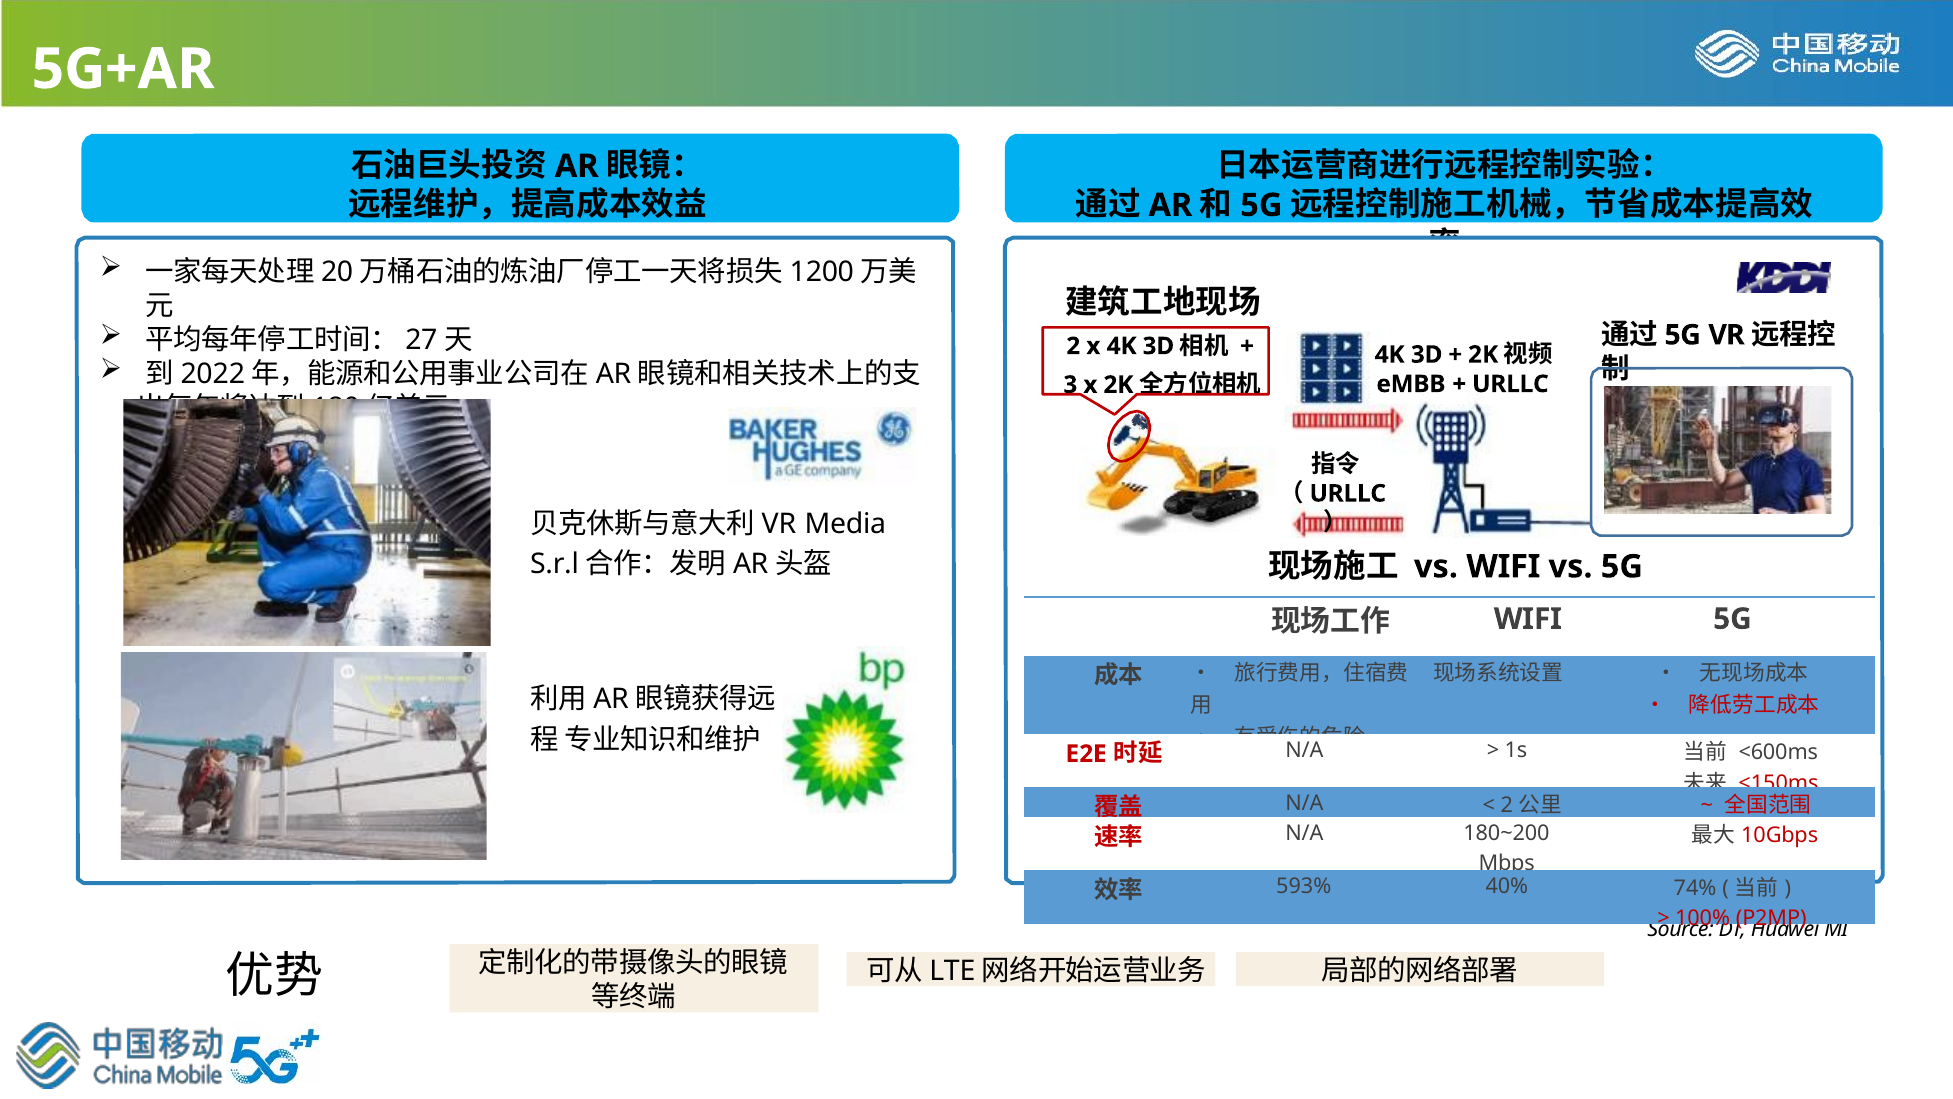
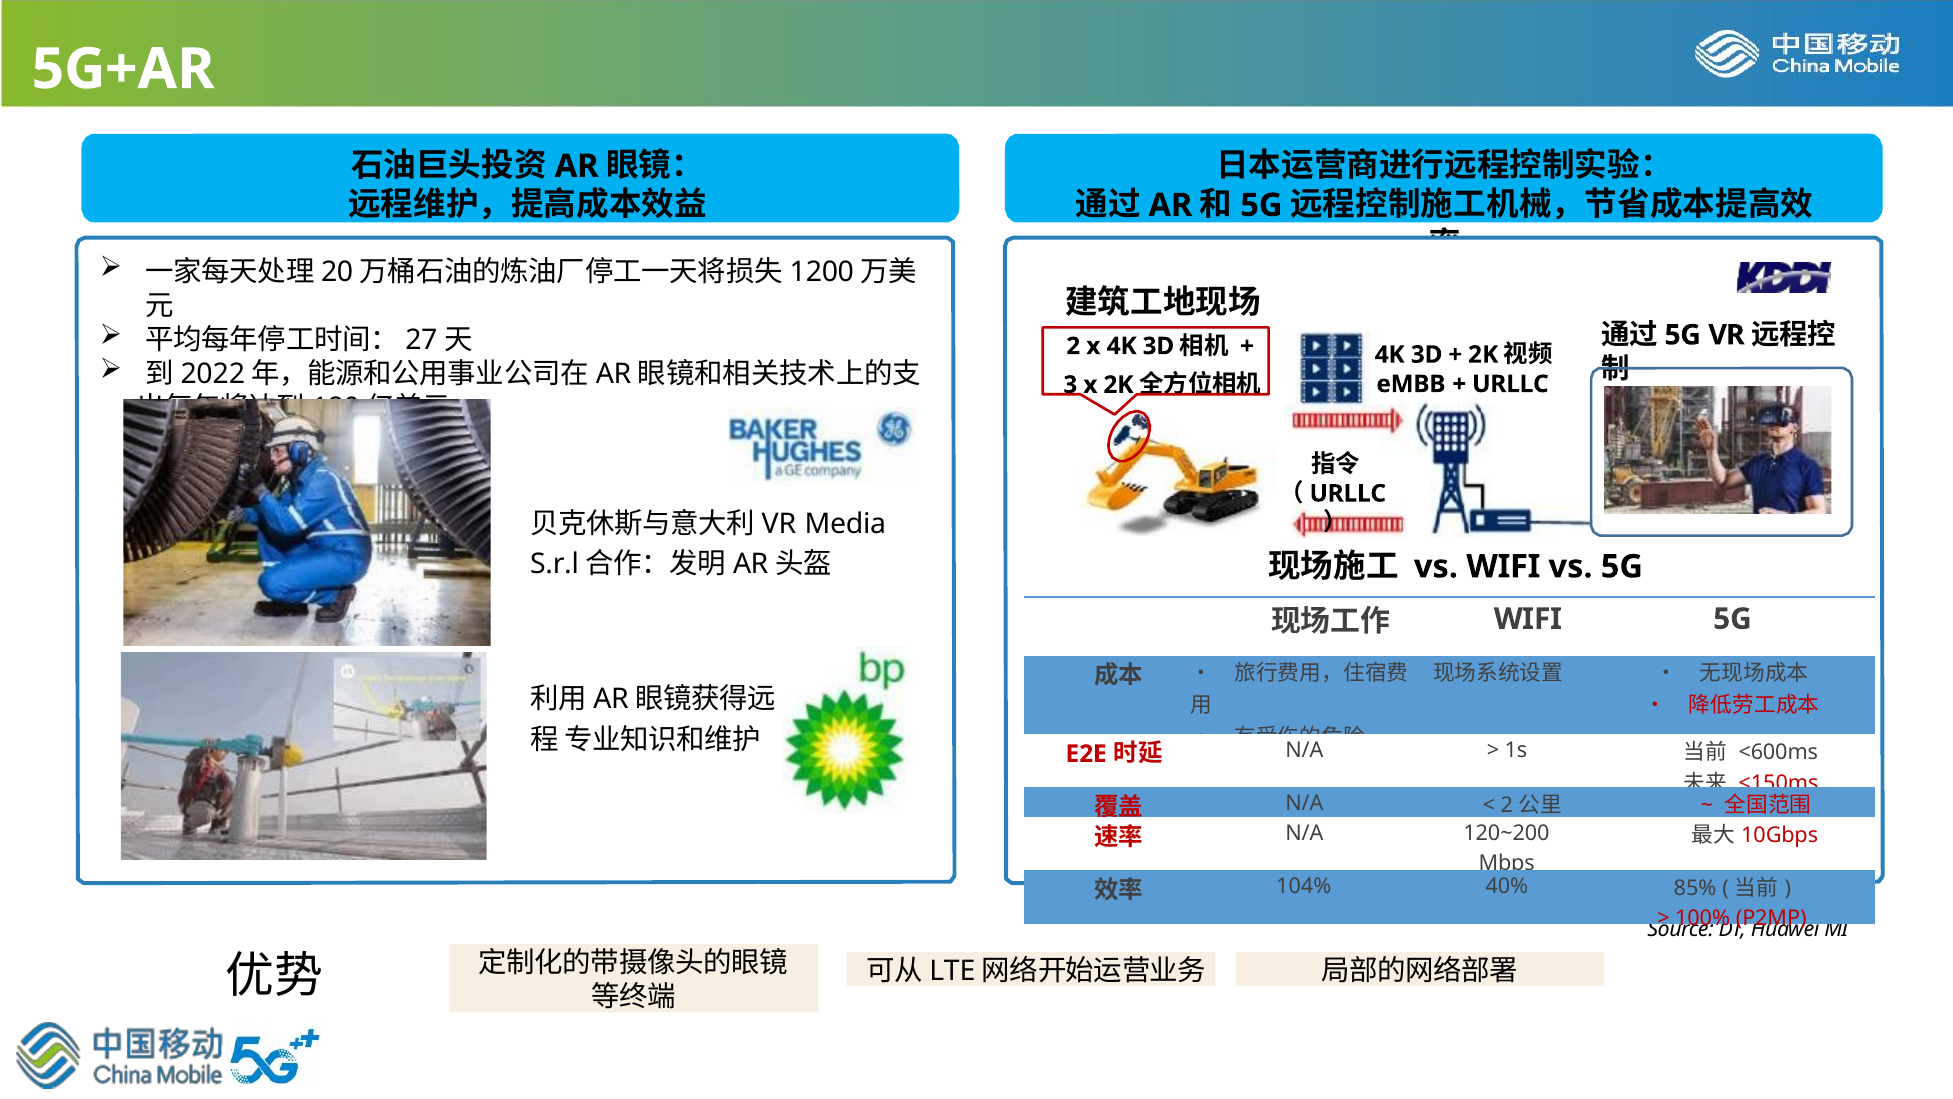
180~200: 180~200 -> 120~200 (1506, 833)
593%: 593% -> 104% (1304, 886)
74%: 74% -> 85% (1695, 888)
